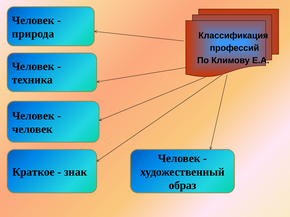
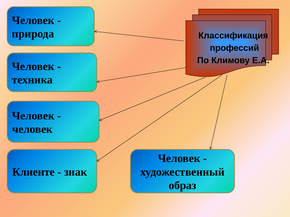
Краткое: Краткое -> Клиенте (33, 172)
